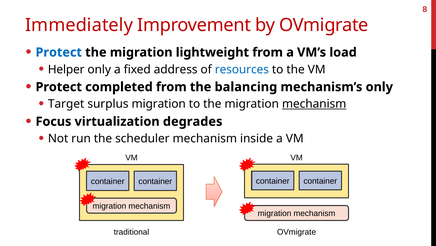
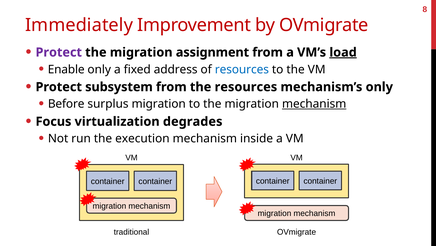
Protect colour: blue -> purple (59, 52)
lightweight: lightweight -> assignment (212, 52)
load underline: none -> present (343, 52)
Helper: Helper -> Enable (66, 69)
completed: completed -> subsystem (119, 87)
the balancing: balancing -> resources (246, 87)
Target: Target -> Before (66, 104)
scheduler: scheduler -> execution (142, 138)
